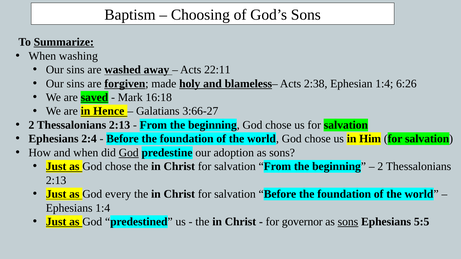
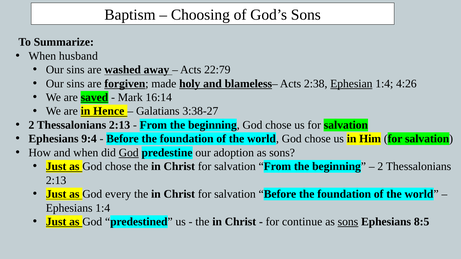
Summarize underline: present -> none (64, 42)
washing: washing -> husband (78, 56)
22:11: 22:11 -> 22:79 (217, 70)
Ephesian underline: none -> present (351, 84)
6:26: 6:26 -> 4:26 (406, 84)
16:18: 16:18 -> 16:14 (159, 97)
3:66-27: 3:66-27 -> 3:38-27 (200, 111)
2:4: 2:4 -> 9:4 (89, 139)
governor: governor -> continue (302, 222)
5:5: 5:5 -> 8:5 (422, 222)
